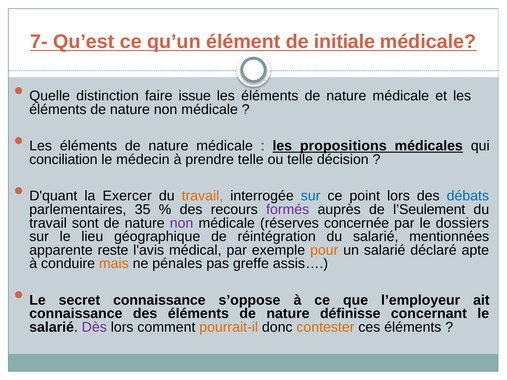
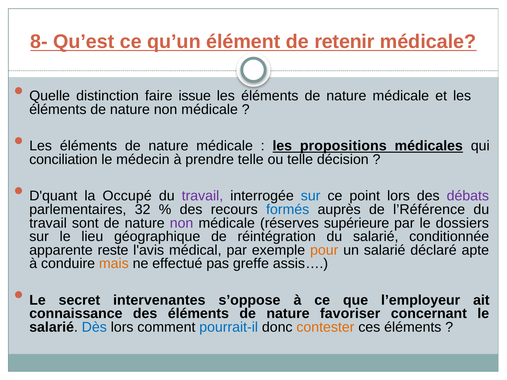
7-: 7- -> 8- (39, 42)
initiale: initiale -> retenir (344, 42)
Exercer: Exercer -> Occupé (127, 196)
travail colour: orange -> purple (202, 196)
débats colour: blue -> purple (468, 196)
35: 35 -> 32 (143, 210)
formés colour: purple -> blue (288, 210)
l’Seulement: l’Seulement -> l’Référence (429, 210)
concernée: concernée -> supérieure (357, 223)
mentionnées: mentionnées -> conditionnée (449, 237)
pénales: pénales -> effectué (177, 264)
secret connaissance: connaissance -> intervenantes (159, 300)
définisse: définisse -> favoriser (350, 314)
Dès colour: purple -> blue (94, 327)
pourrait-il colour: orange -> blue (229, 327)
